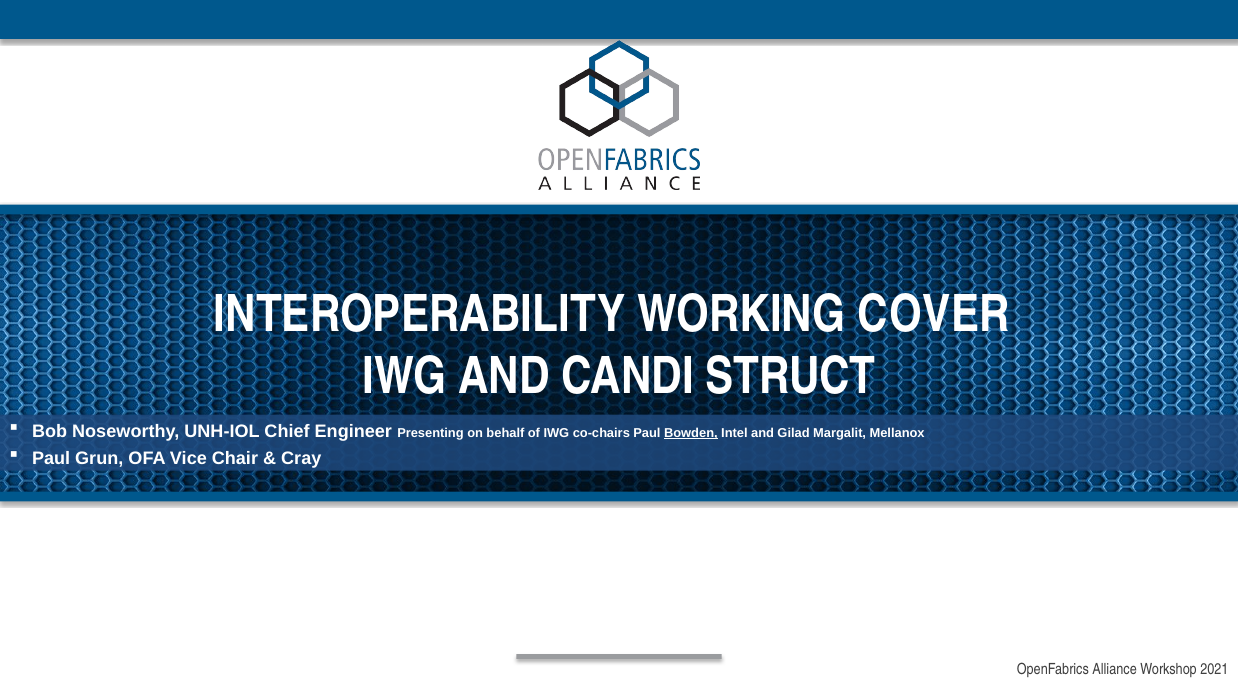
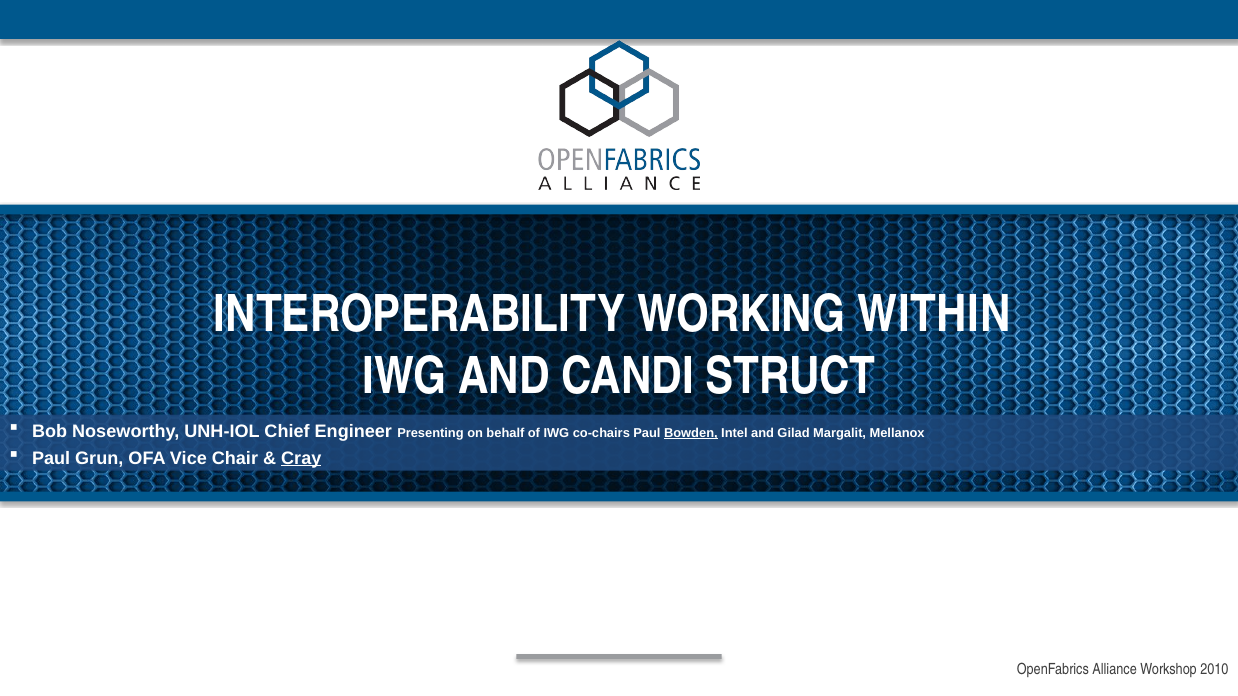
COVER: COVER -> WITHIN (934, 314)
Cray underline: none -> present (301, 458)
2021: 2021 -> 2010 (1214, 670)
